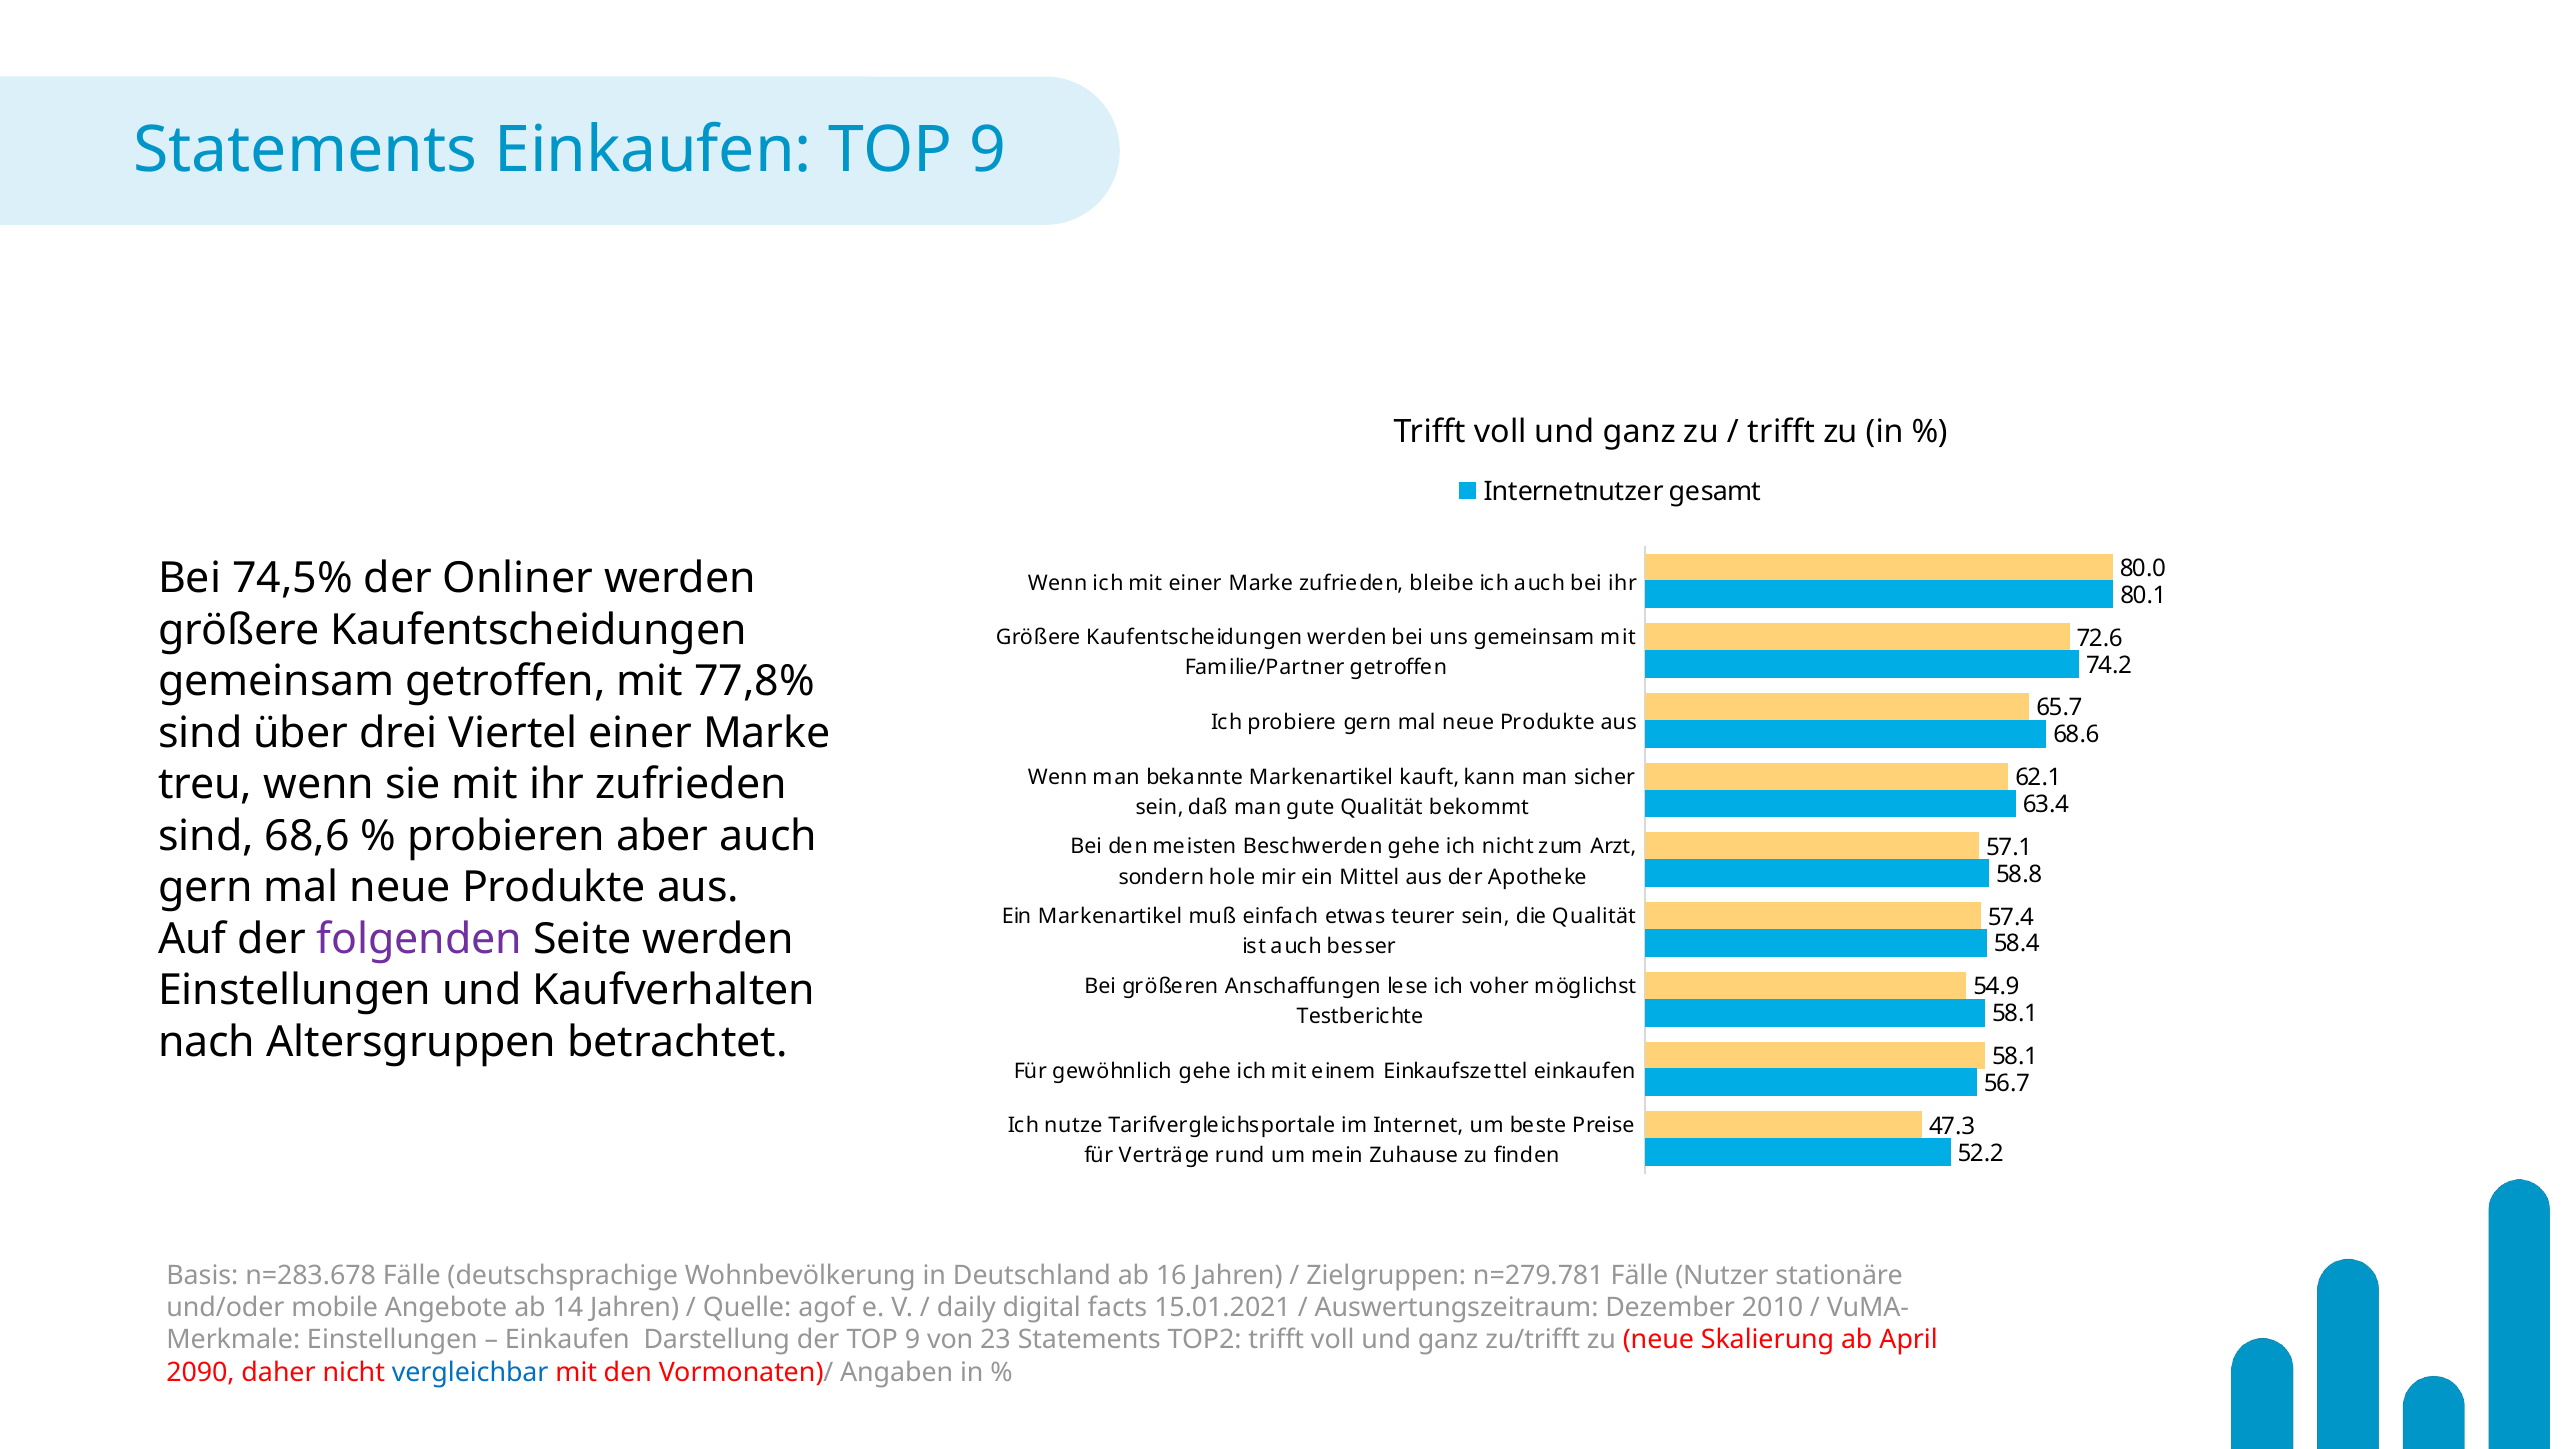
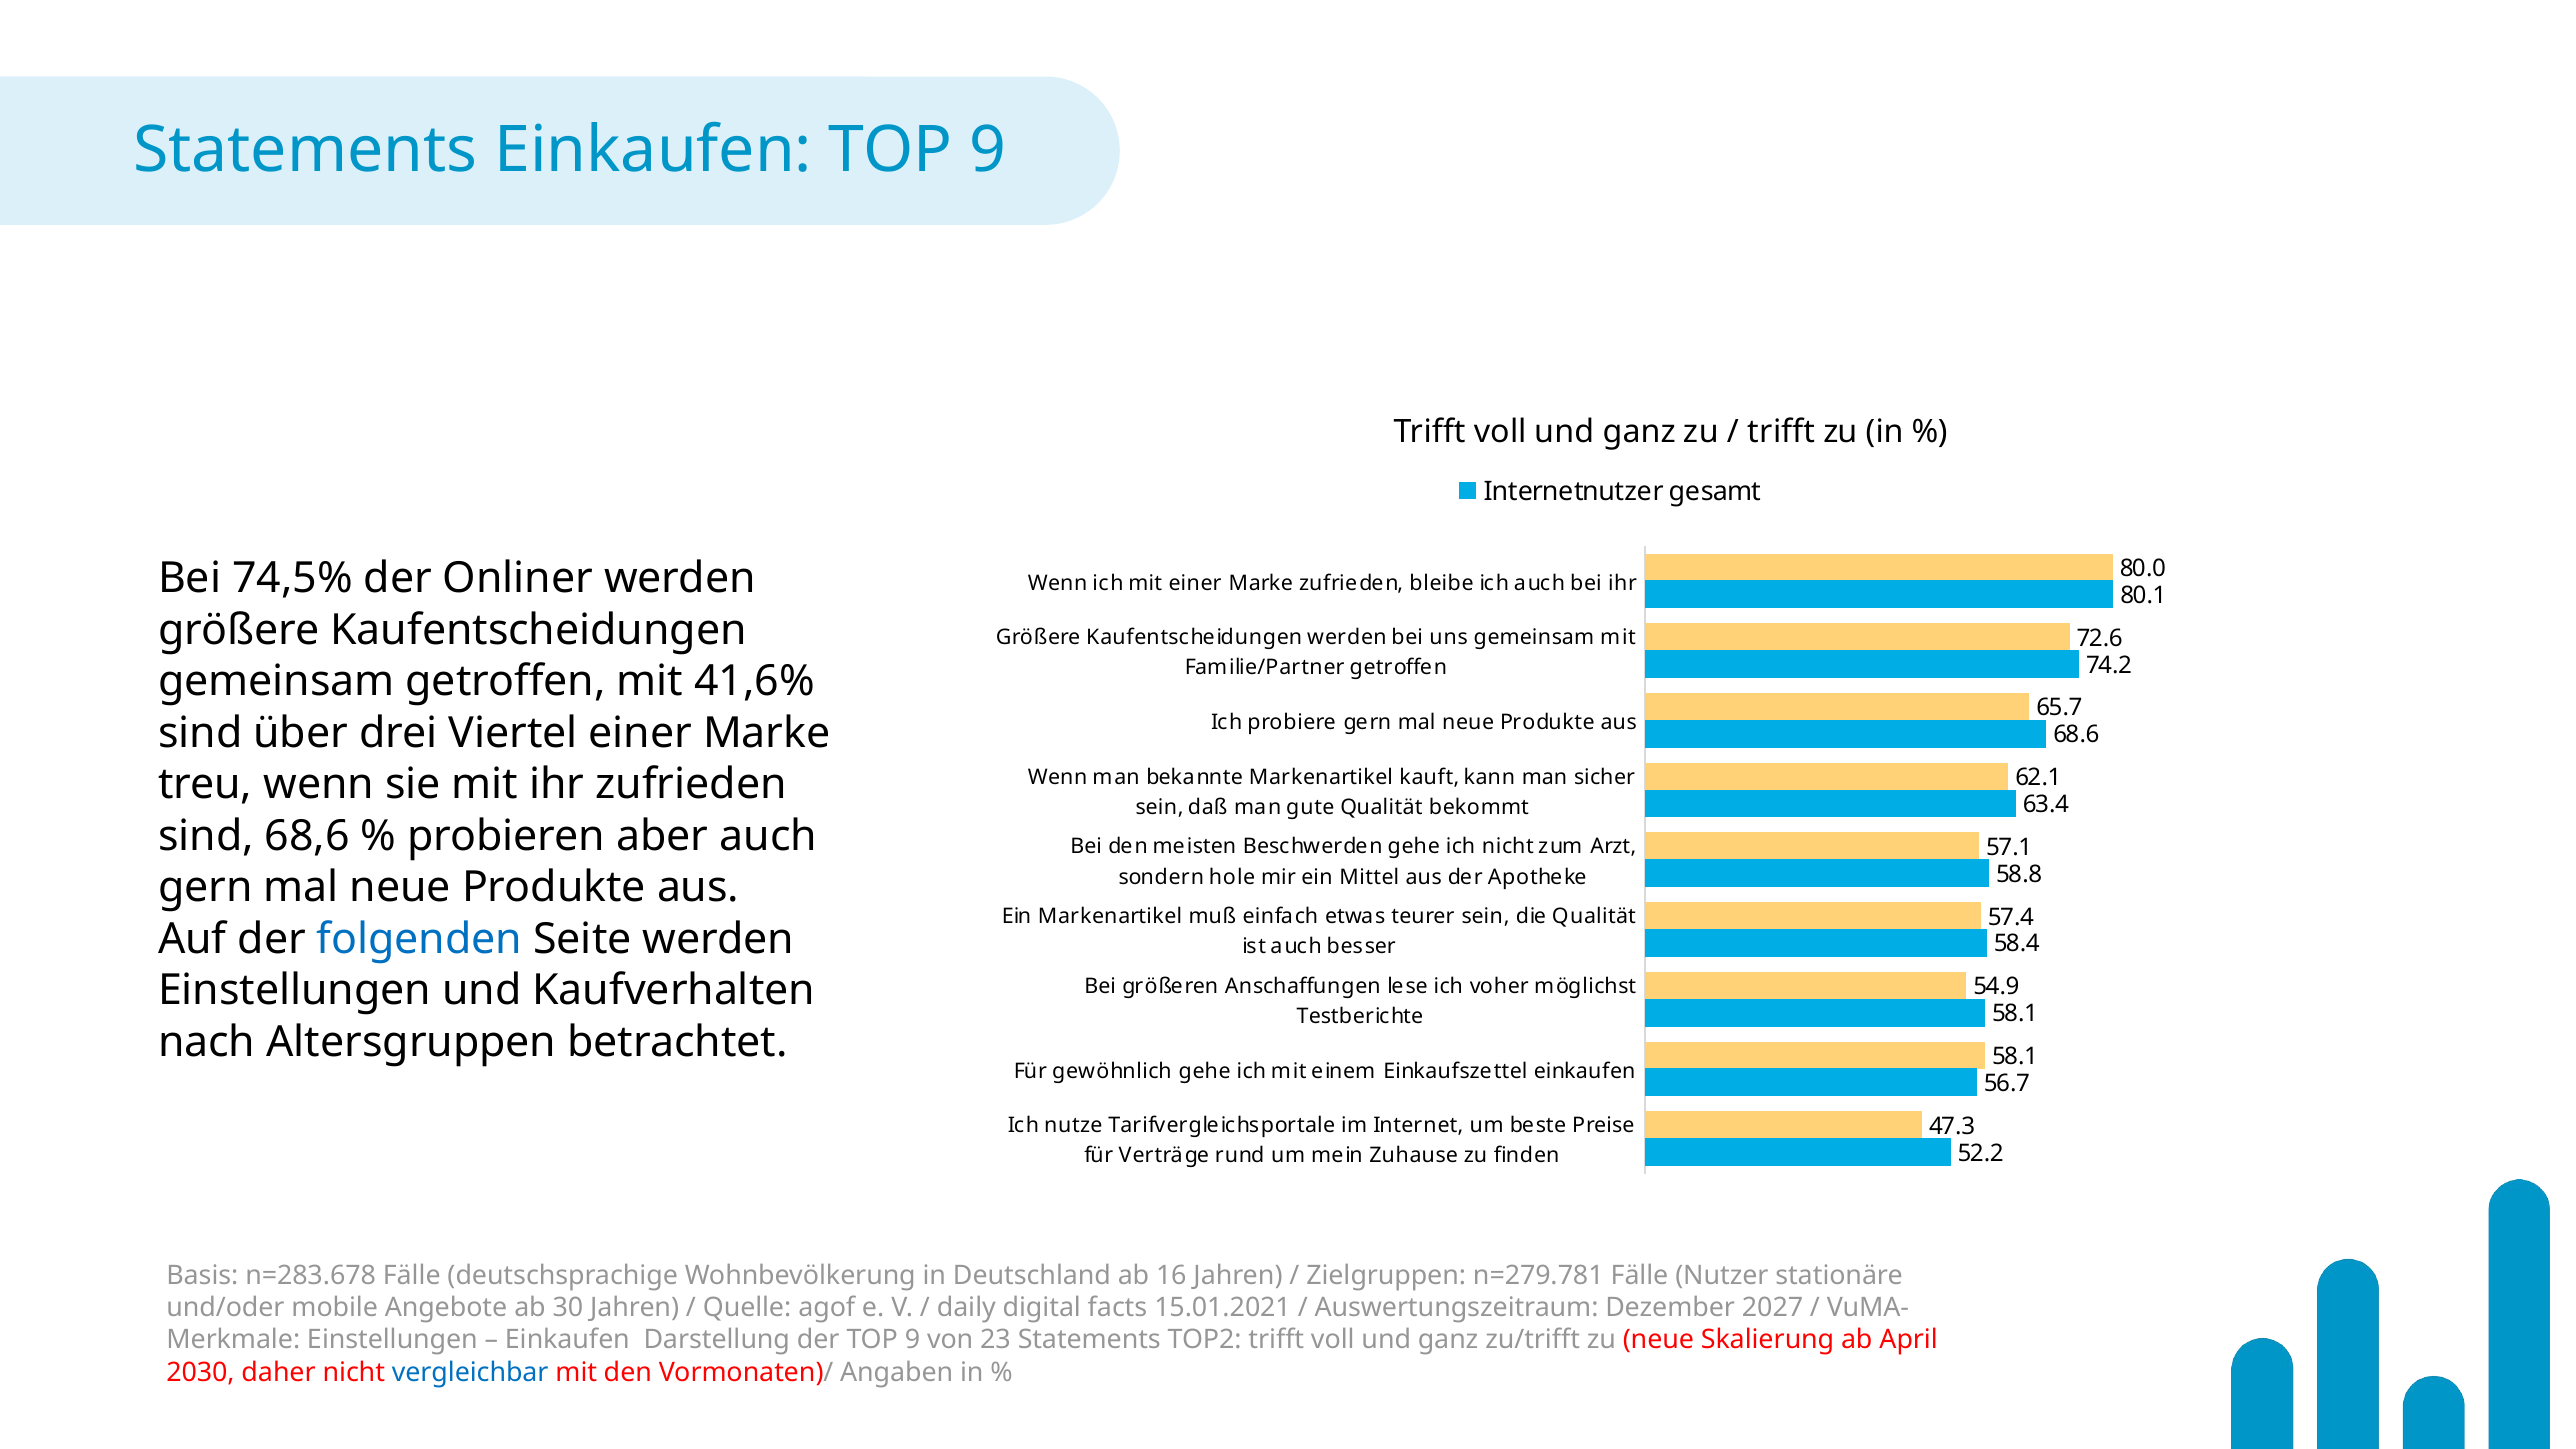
77,8%: 77,8% -> 41,6% (755, 682)
folgenden colour: purple -> blue (420, 939)
14: 14 -> 30 (568, 1308)
2010: 2010 -> 2027 (1773, 1308)
2090: 2090 -> 2030 (201, 1372)
